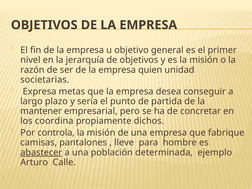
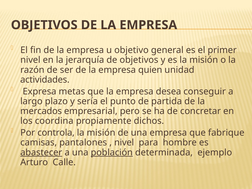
societarias: societarias -> actividades (45, 80)
mantener: mantener -> mercados (41, 111)
lleve: lleve -> nivel (124, 143)
población underline: none -> present (112, 152)
